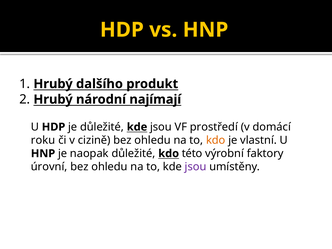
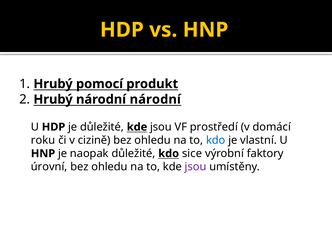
dalšího: dalšího -> pomocí (100, 84)
národní najímají: najímají -> národní (155, 99)
kdo colour: orange -> blue (216, 140)
této: této -> sice (192, 154)
